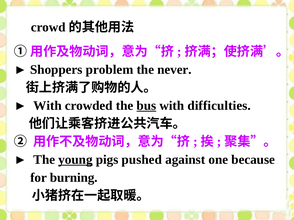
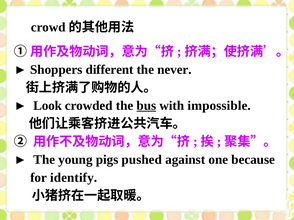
problem: problem -> different (110, 70)
With: With -> Look (48, 106)
difficulties: difficulties -> impossible (219, 106)
young underline: present -> none (75, 160)
burning: burning -> identify (74, 178)
